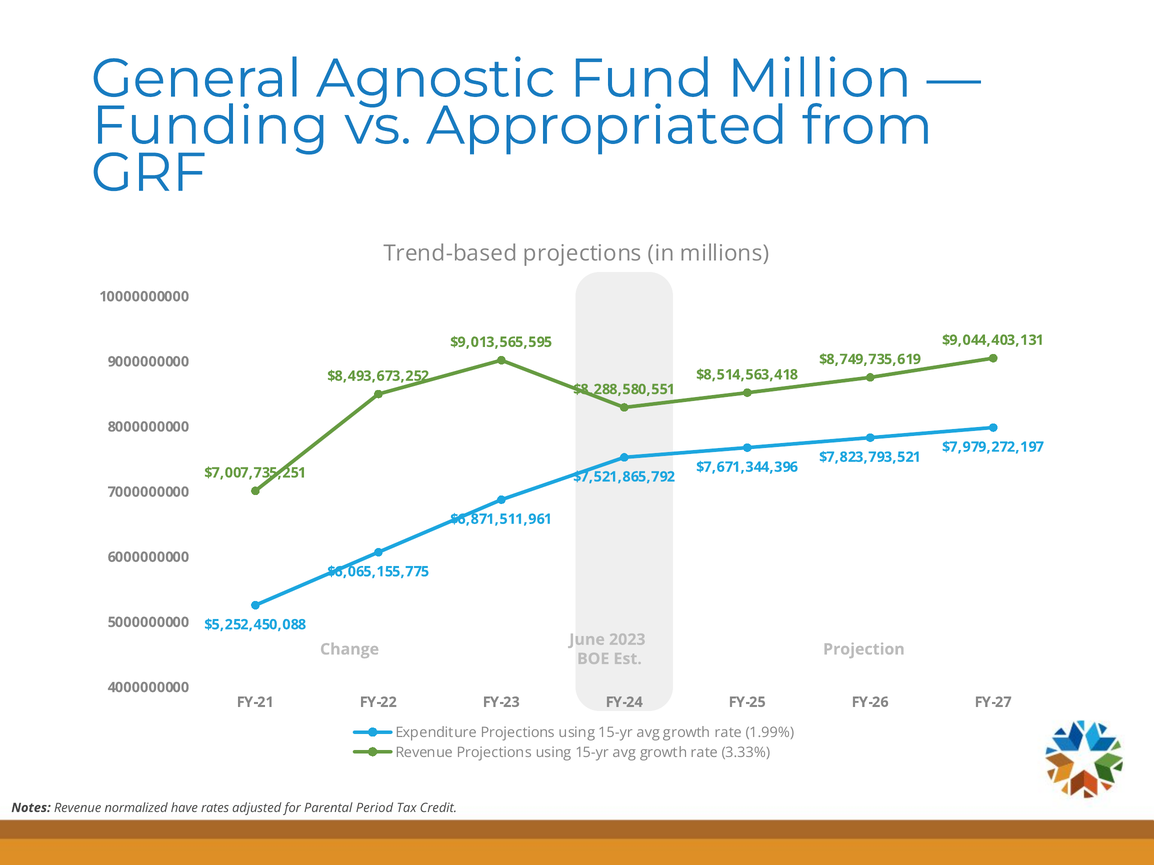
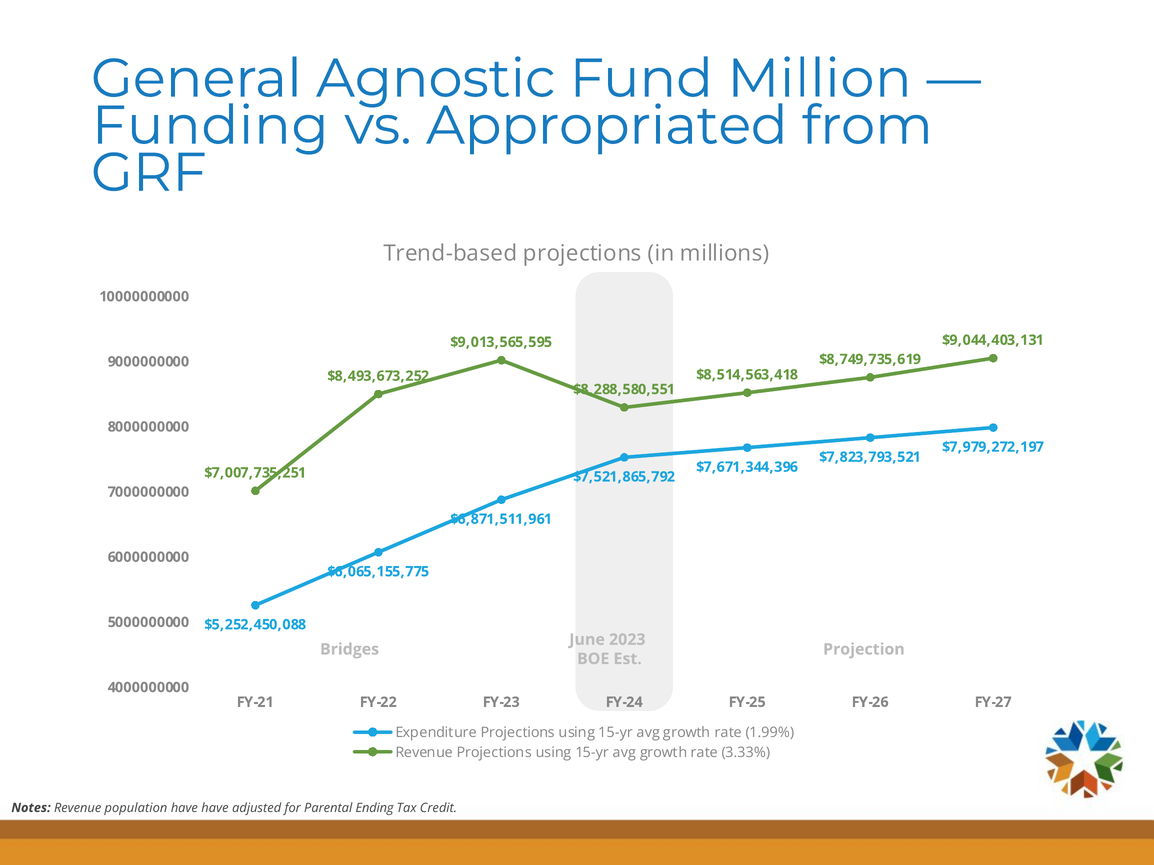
Change: Change -> Bridges (350, 650)
normalized: normalized -> population (136, 808)
have rates: rates -> have (215, 808)
Period: Period -> Ending (375, 808)
